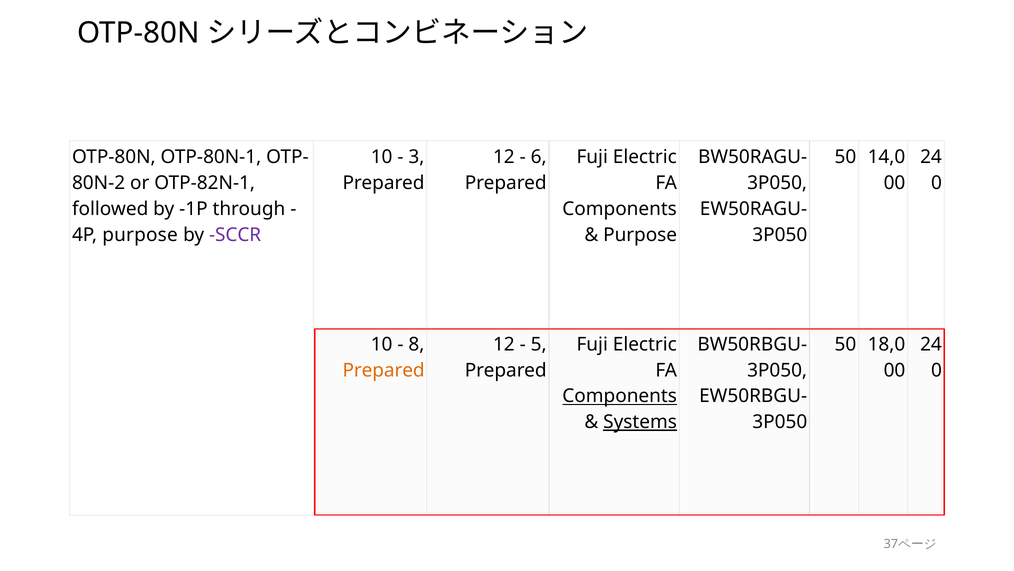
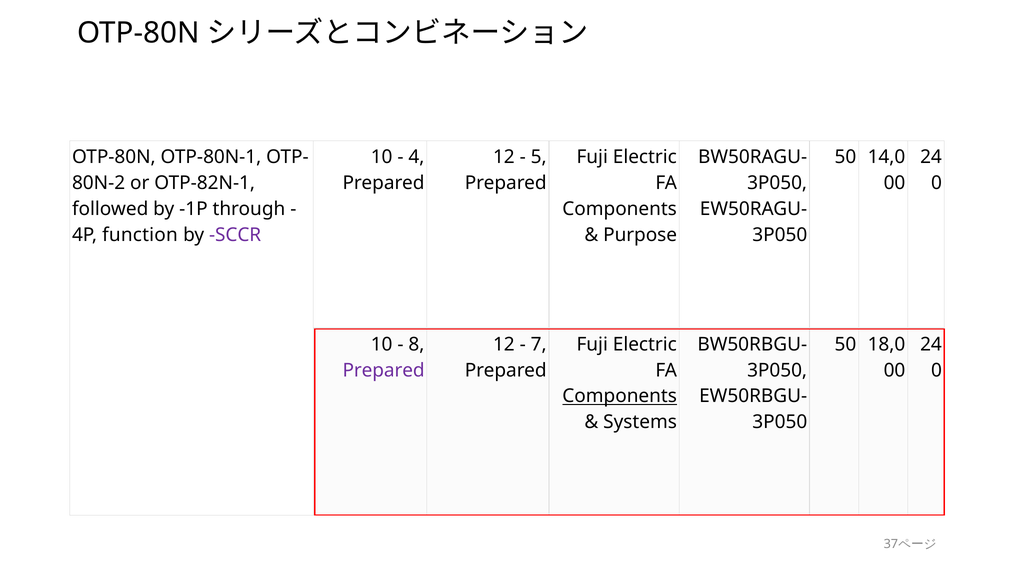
3: 3 -> 4 (416, 157)
6: 6 -> 5 (539, 157)
purpose: purpose -> function (140, 235)
5: 5 -> 7 (539, 344)
Prepared colour: orange -> purple (384, 370)
Systems underline: present -> none (640, 422)
